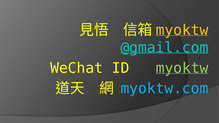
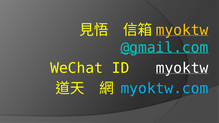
myoktw colour: light green -> white (182, 68)
